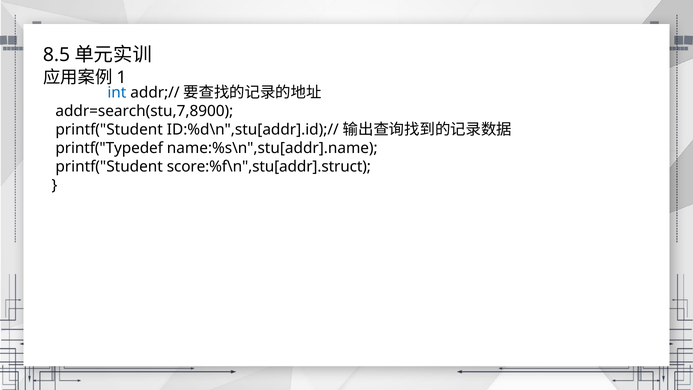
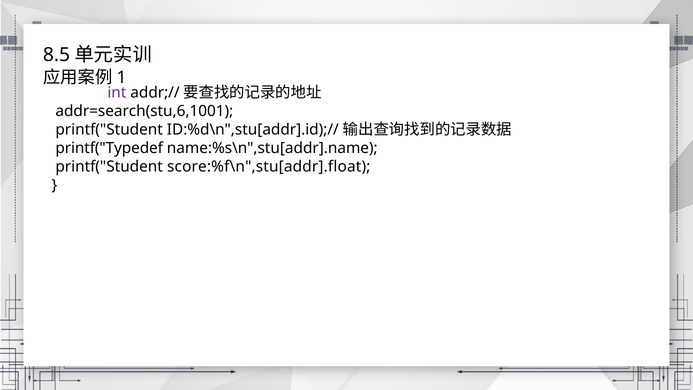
int colour: blue -> purple (117, 93)
addr=search(stu,7,8900: addr=search(stu,7,8900 -> addr=search(stu,6,1001 (144, 111)
score:%f\n",stu[addr].struct: score:%f\n",stu[addr].struct -> score:%f\n",stu[addr].float (269, 167)
